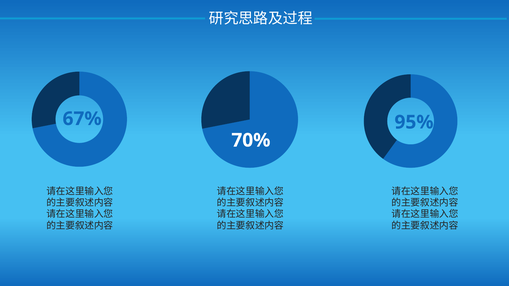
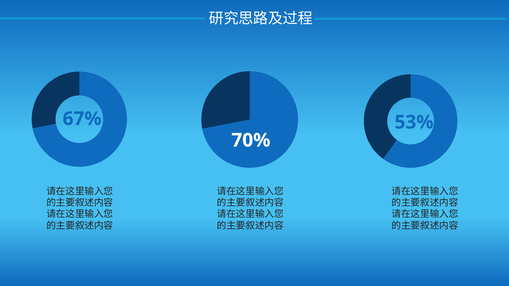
95%: 95% -> 53% (414, 122)
